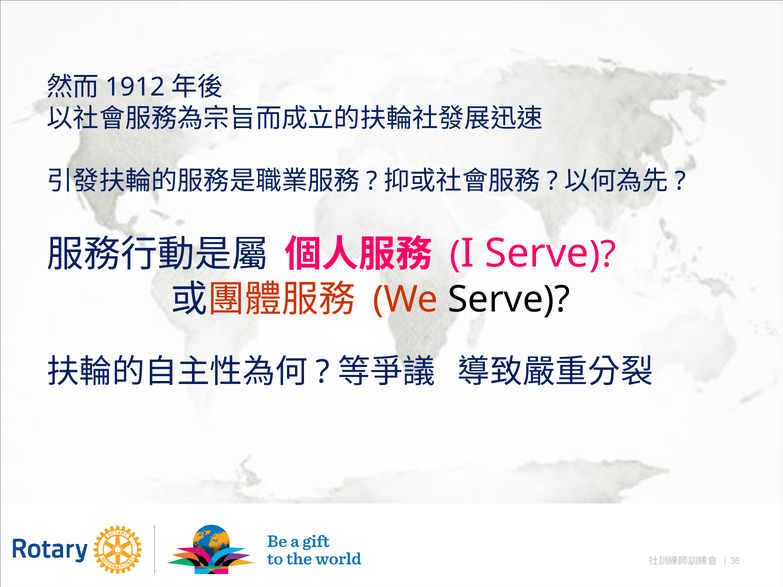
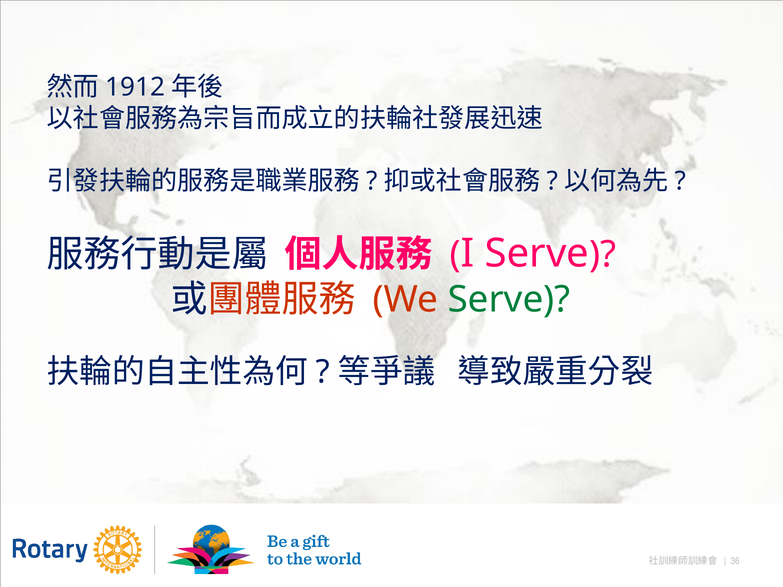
Serve colour: black -> green (509, 299)
